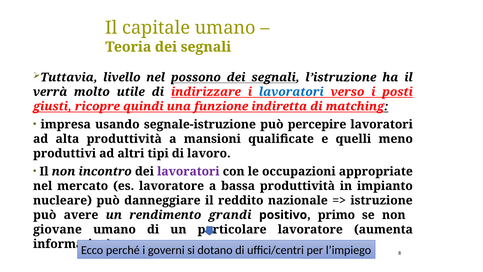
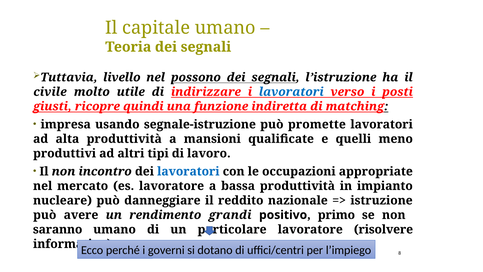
verrà: verrà -> civile (50, 92)
percepire: percepire -> promette (317, 124)
lavoratori colour: purple -> blue (188, 171)
giovane: giovane -> saranno (58, 229)
aumenta: aumenta -> risolvere (383, 229)
